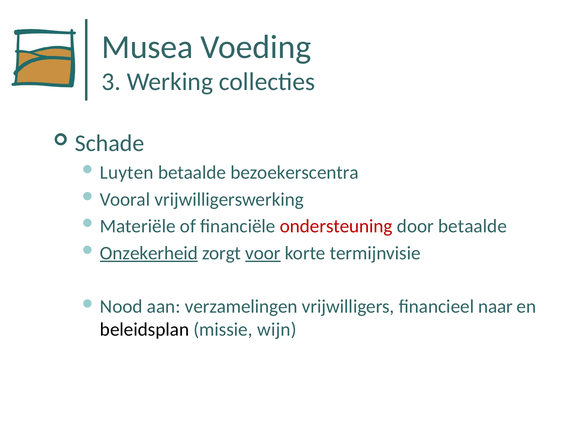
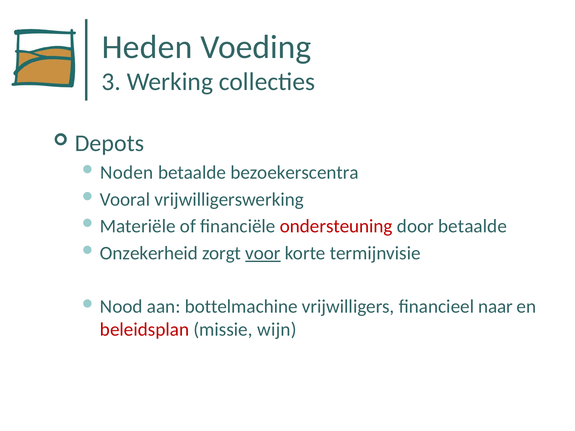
Musea: Musea -> Heden (147, 47)
Schade: Schade -> Depots (110, 143)
Luyten: Luyten -> Noden (127, 173)
Onzekerheid underline: present -> none (149, 253)
verzamelingen: verzamelingen -> bottelmachine (241, 307)
beleidsplan colour: black -> red (145, 330)
